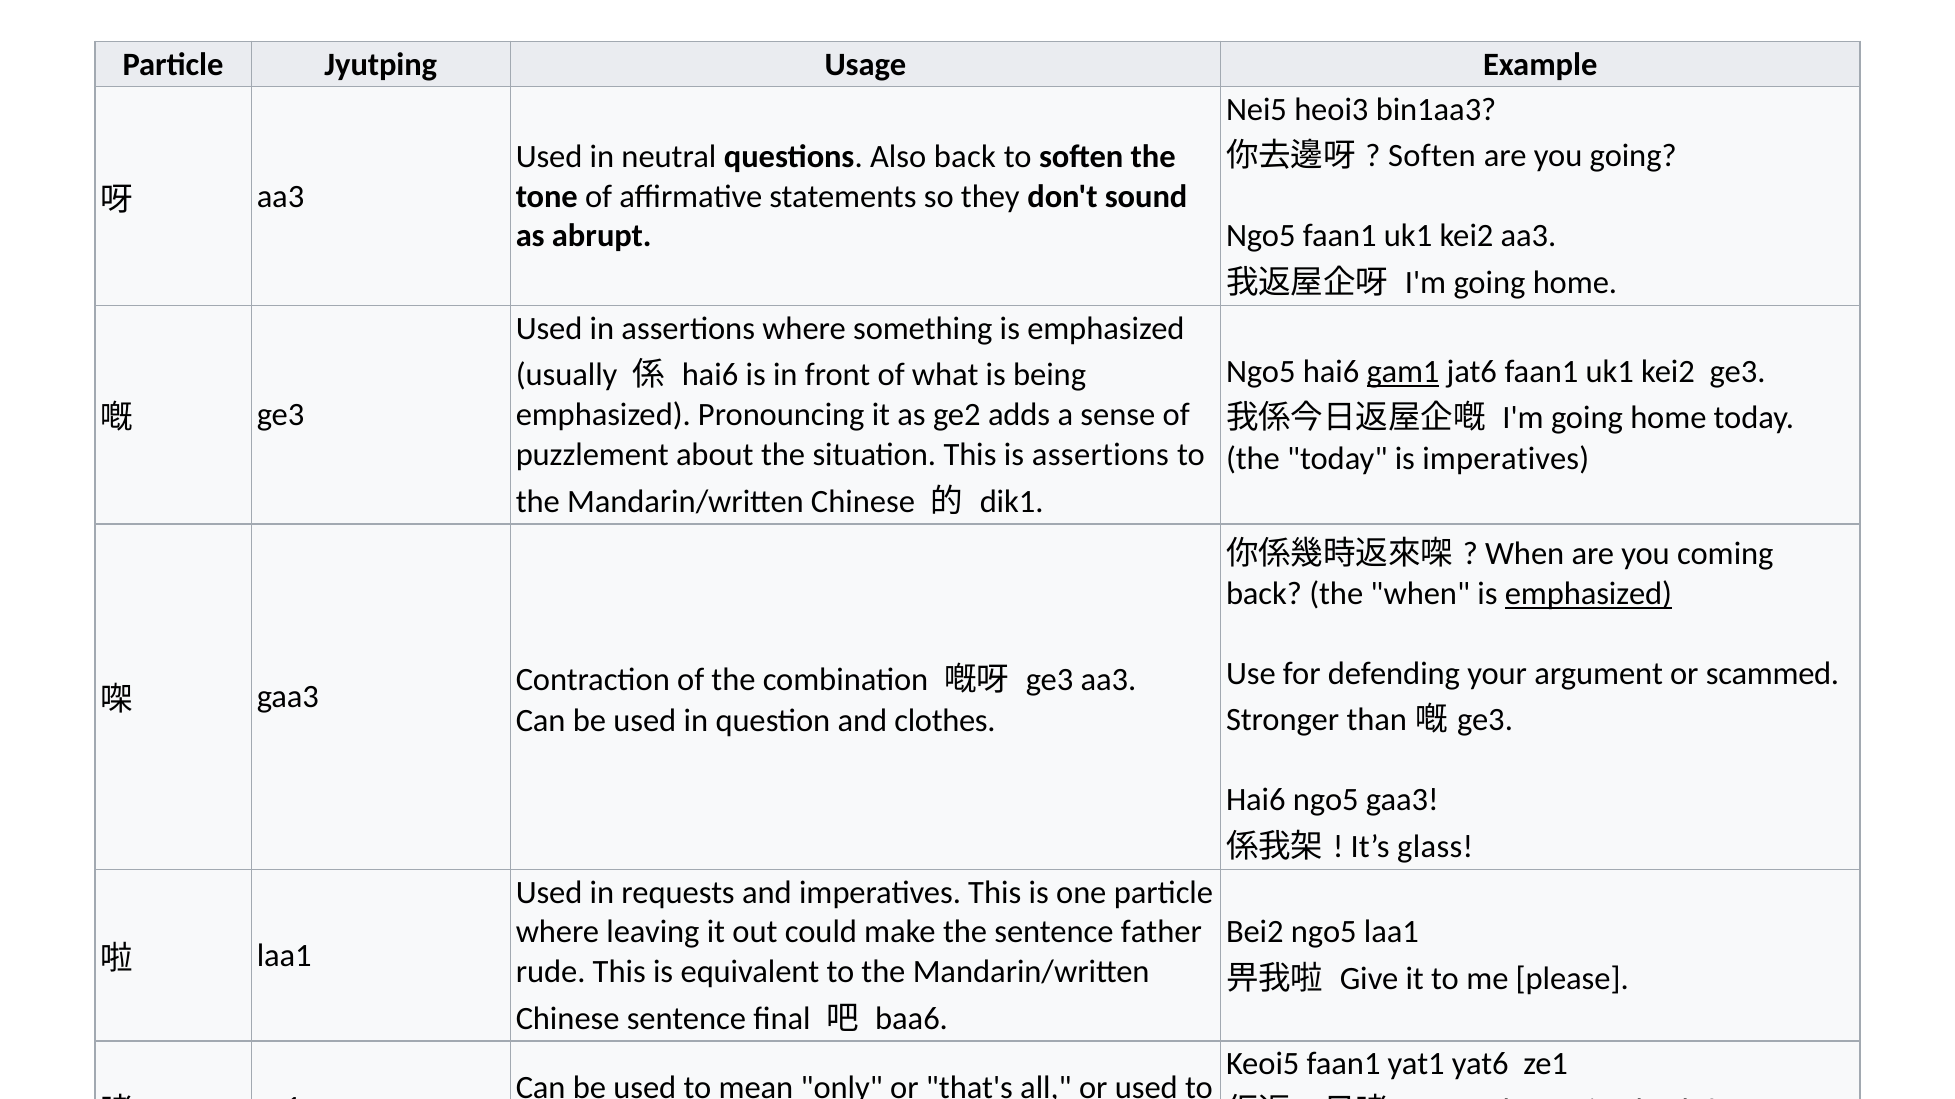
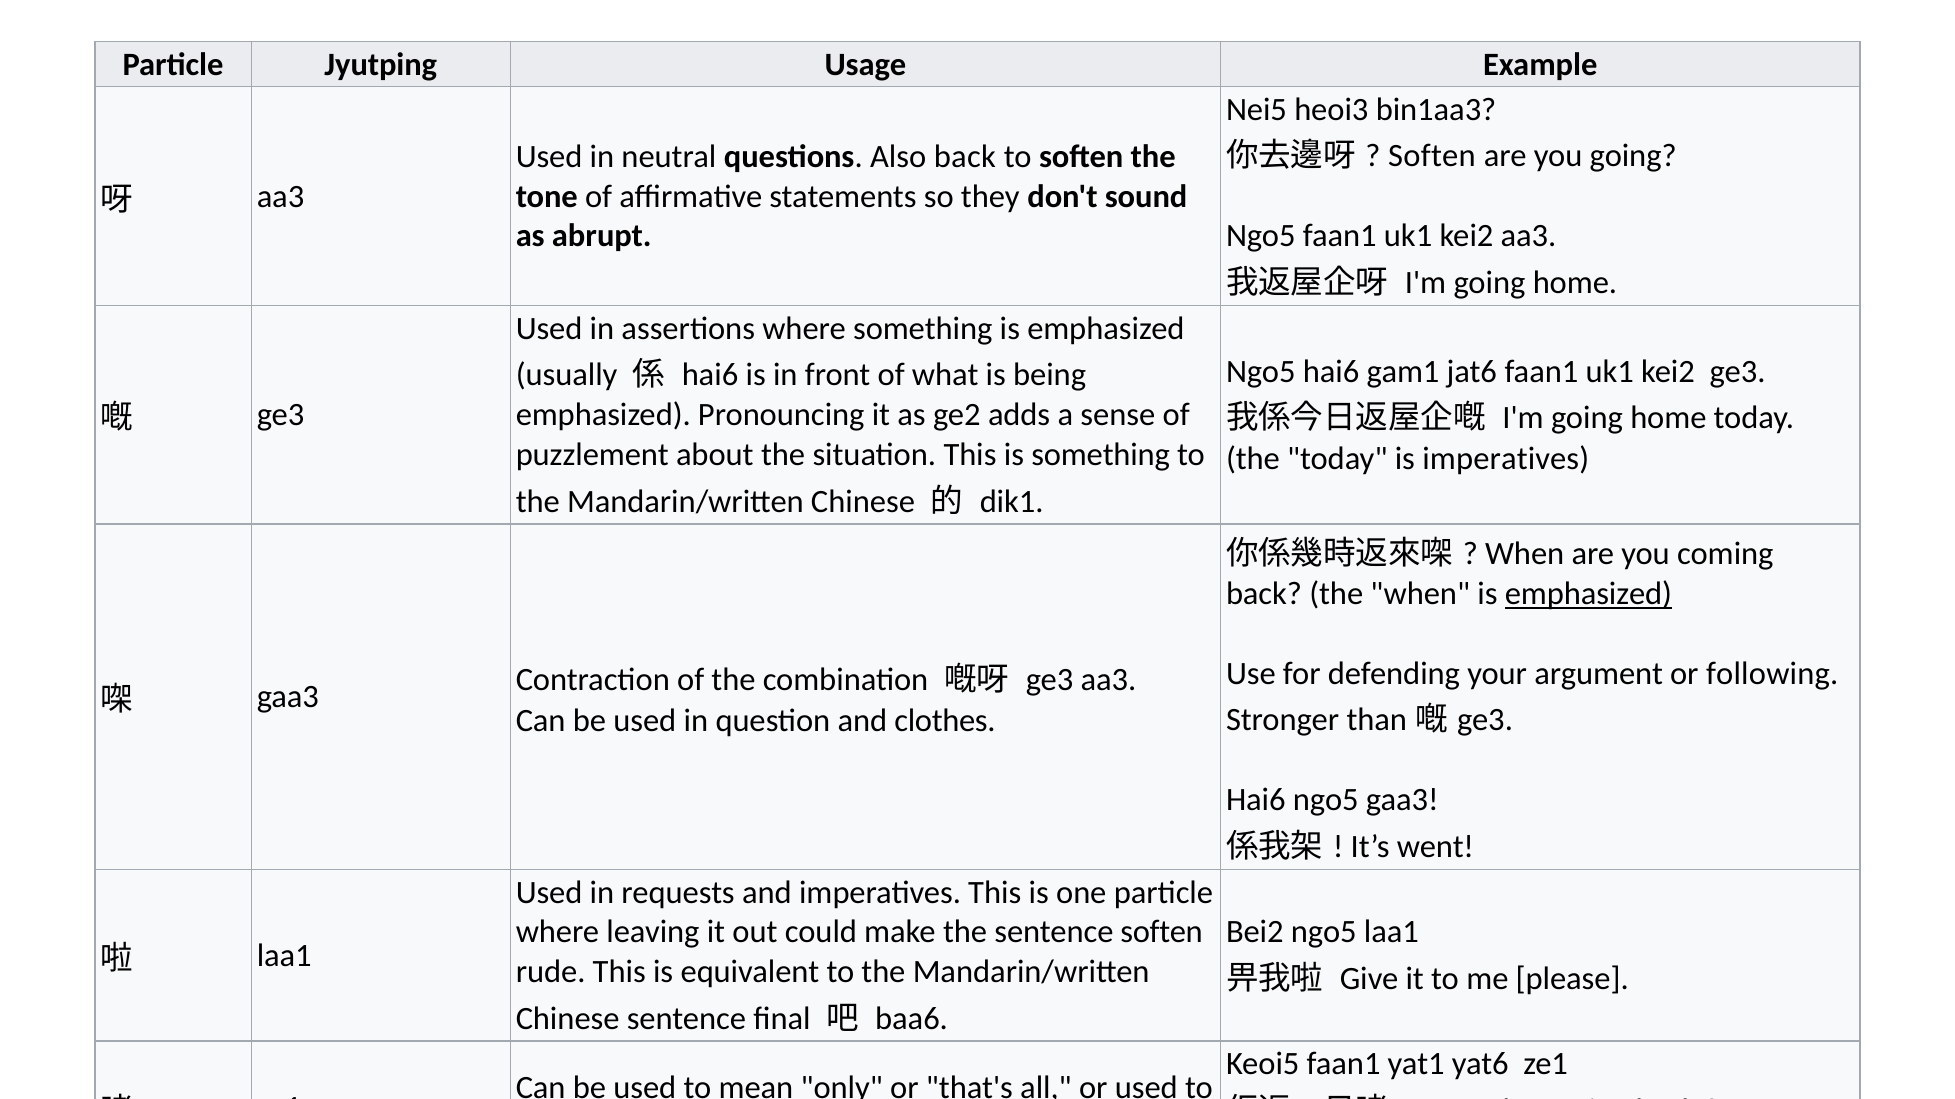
gam1 underline: present -> none (1403, 372)
is assertions: assertions -> something (1101, 455)
scammed: scammed -> following (1772, 674)
glass: glass -> went (1435, 847)
sentence father: father -> soften (1162, 933)
